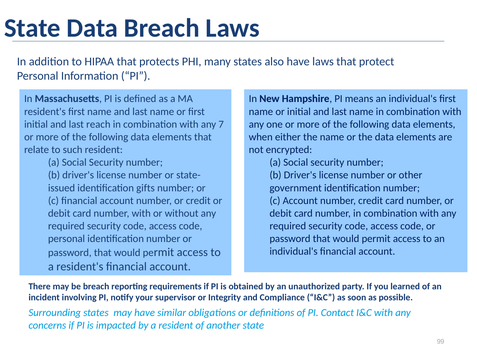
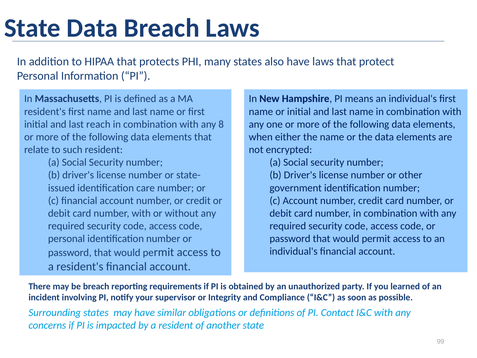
7: 7 -> 8 (221, 124)
gifts: gifts -> care (146, 188)
